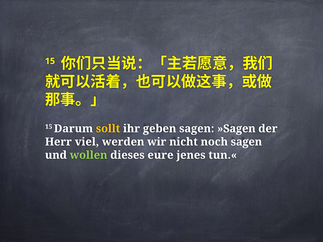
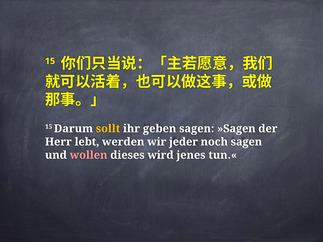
viel: viel -> lebt (87, 142)
nicht: nicht -> jeder (184, 142)
wollen colour: light green -> pink (89, 155)
eure: eure -> wird (161, 155)
